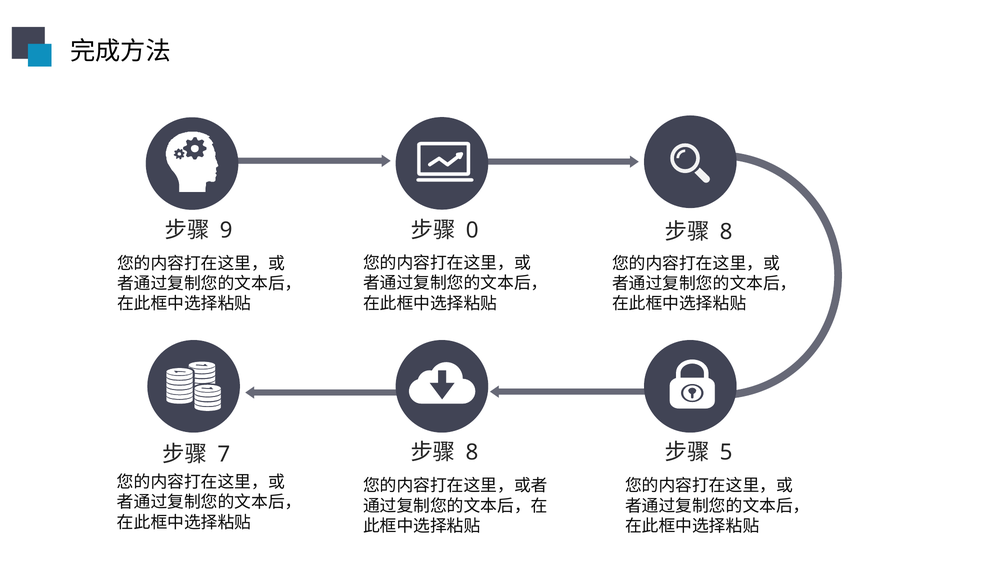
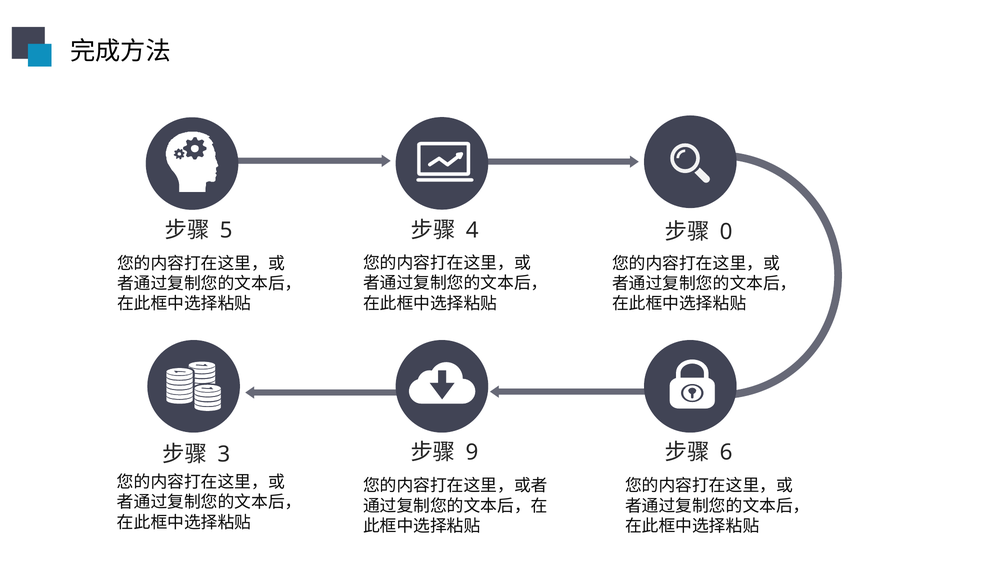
9: 9 -> 5 (226, 230)
0: 0 -> 4 (472, 230)
8: 8 -> 0 (726, 232)
8: 8 -> 9 (472, 453)
5: 5 -> 6 (726, 453)
7: 7 -> 3 (224, 454)
